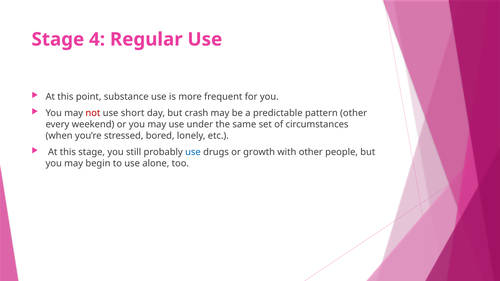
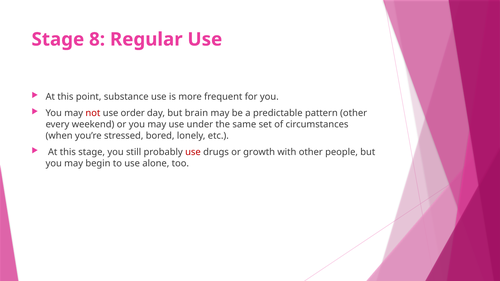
4: 4 -> 8 (97, 39)
short: short -> order (133, 113)
crash: crash -> brain (196, 113)
use colour: blue -> red (193, 152)
